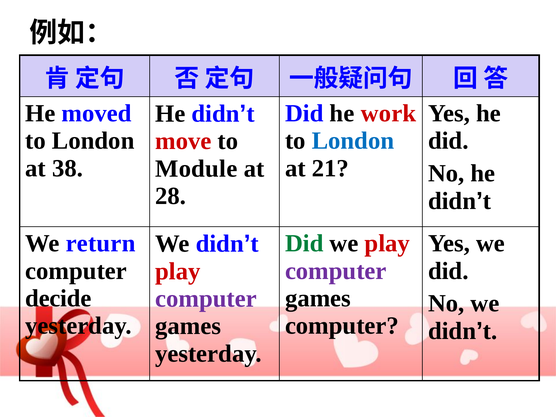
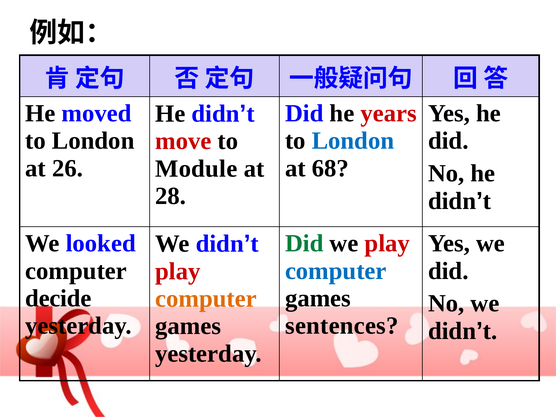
work: work -> years (389, 113)
38: 38 -> 26 (67, 168)
21: 21 -> 68 (330, 168)
return: return -> looked (101, 243)
computer colour: purple -> blue (336, 271)
computer colour: purple -> orange (206, 299)
computer: computer -> sentences (342, 326)
